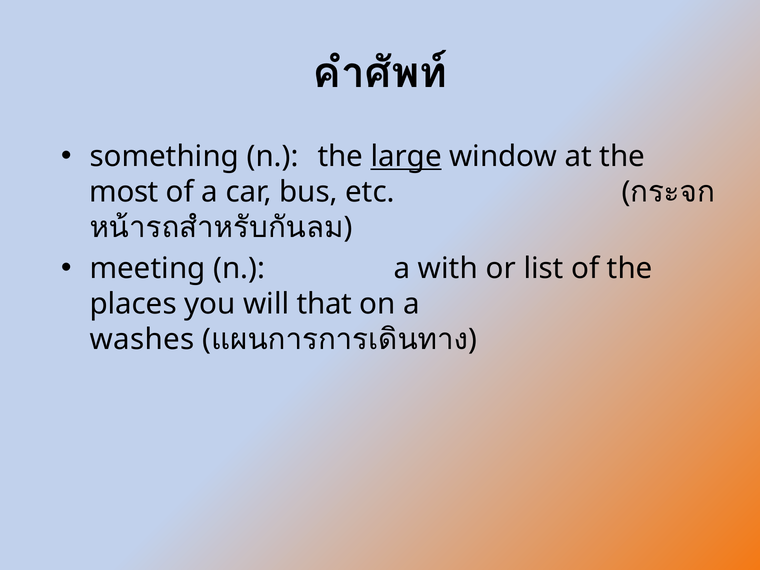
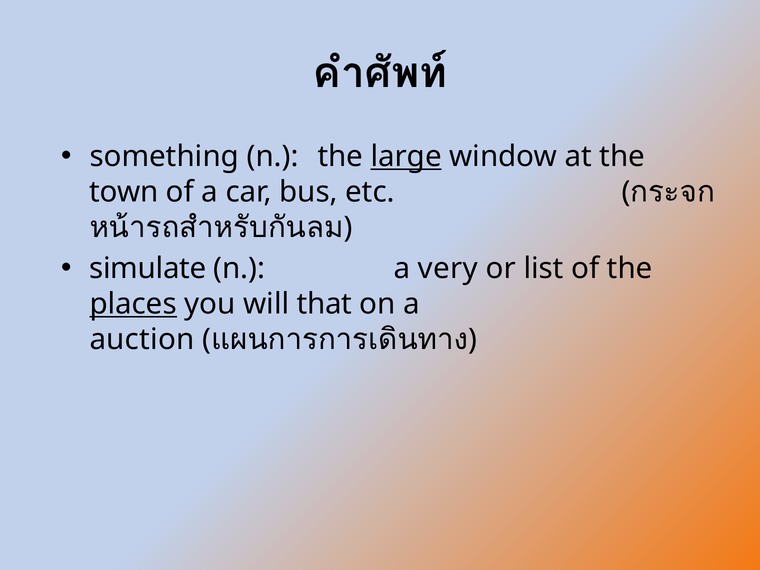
most: most -> town (124, 192)
meeting: meeting -> simulate (148, 269)
with: with -> very (448, 269)
places underline: none -> present (133, 304)
washes: washes -> auction (142, 339)
